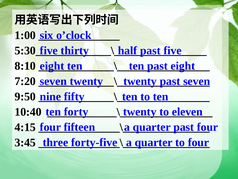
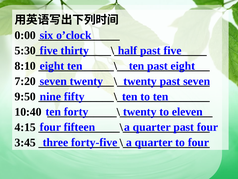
1:00: 1:00 -> 0:00 (25, 35)
